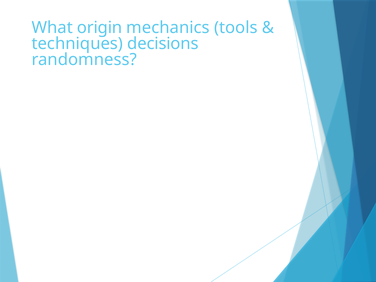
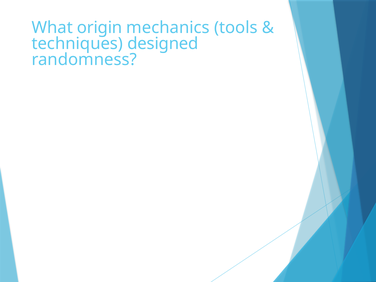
decisions: decisions -> designed (163, 44)
